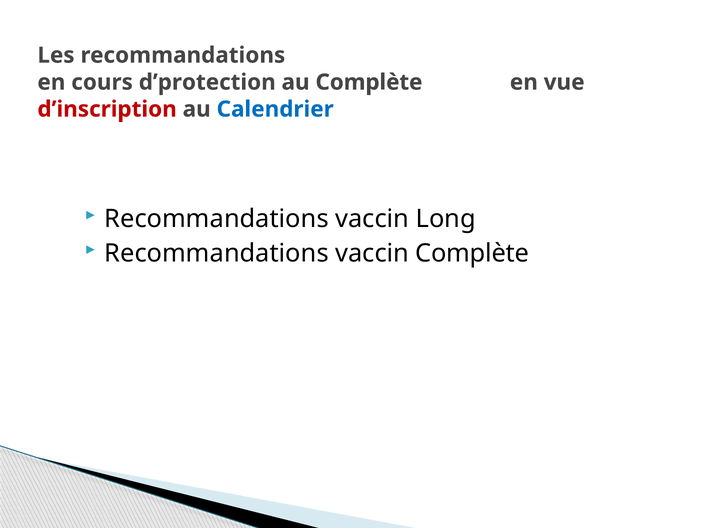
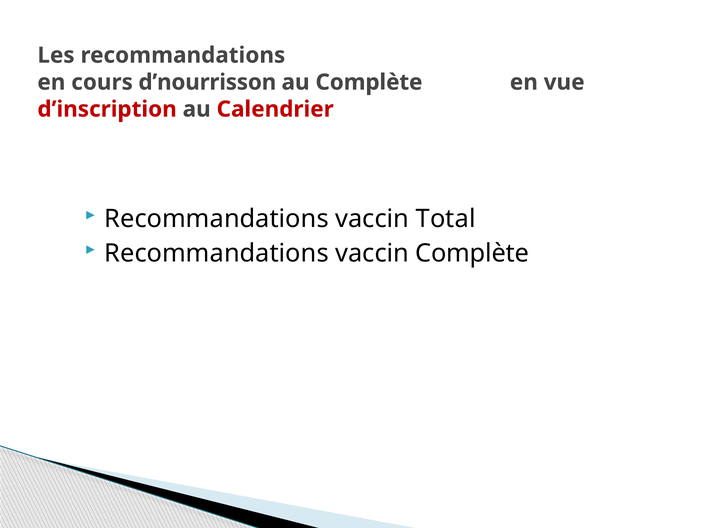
d’protection: d’protection -> d’nourrisson (207, 82)
Calendrier colour: blue -> red (275, 109)
Long: Long -> Total (446, 219)
